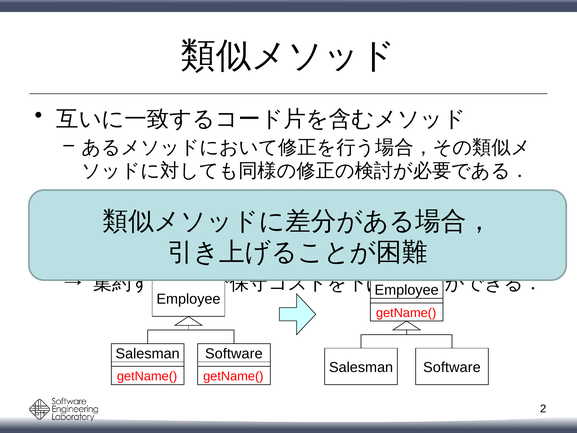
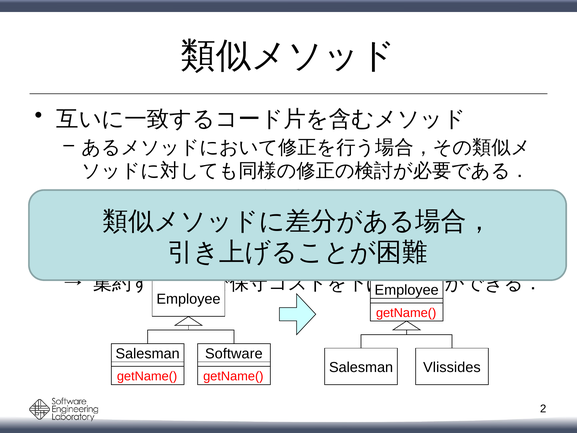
Salesman Software: Software -> Vlissides (452, 367)
